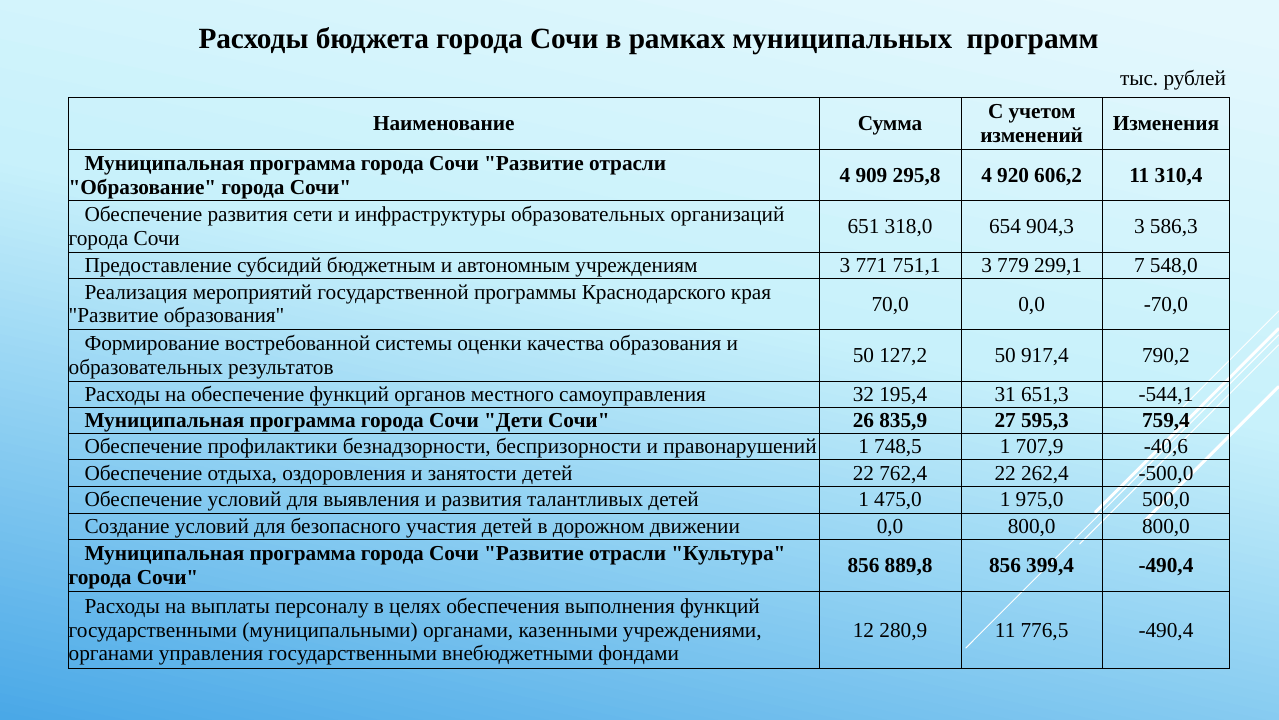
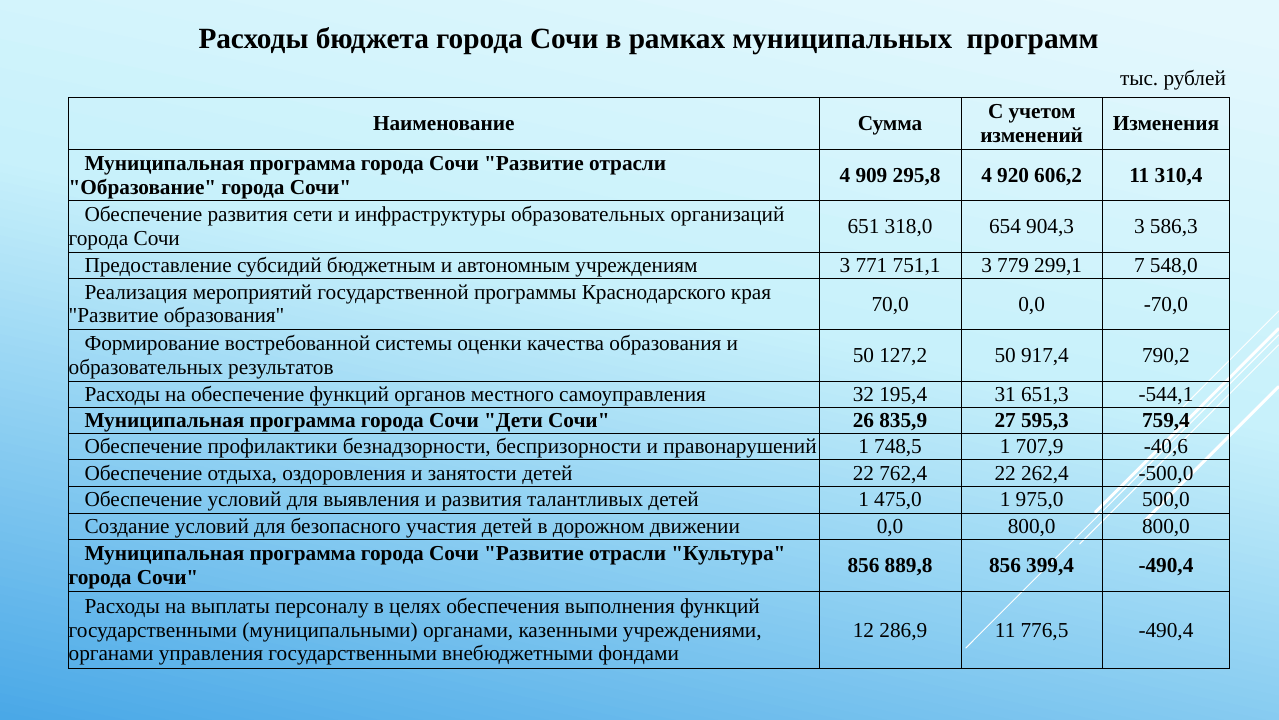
280,9: 280,9 -> 286,9 (903, 630)
